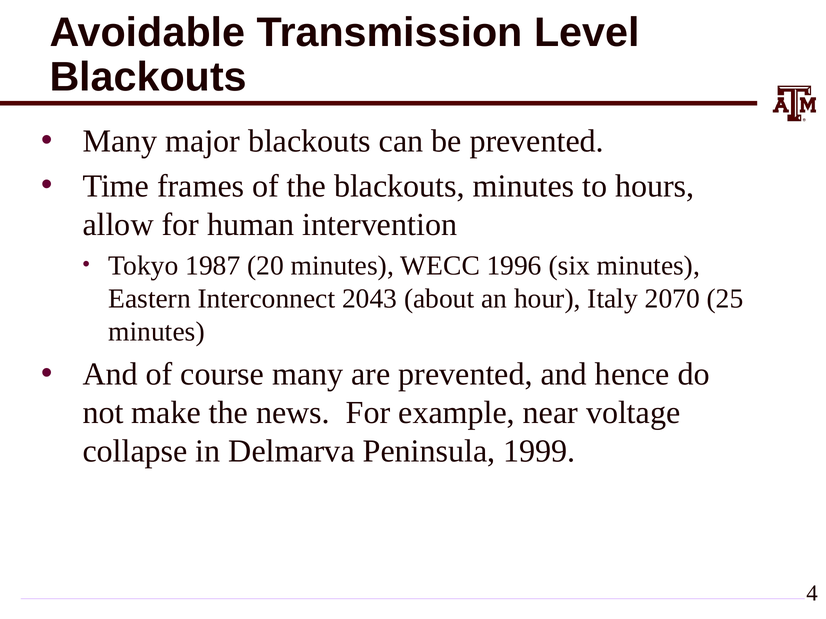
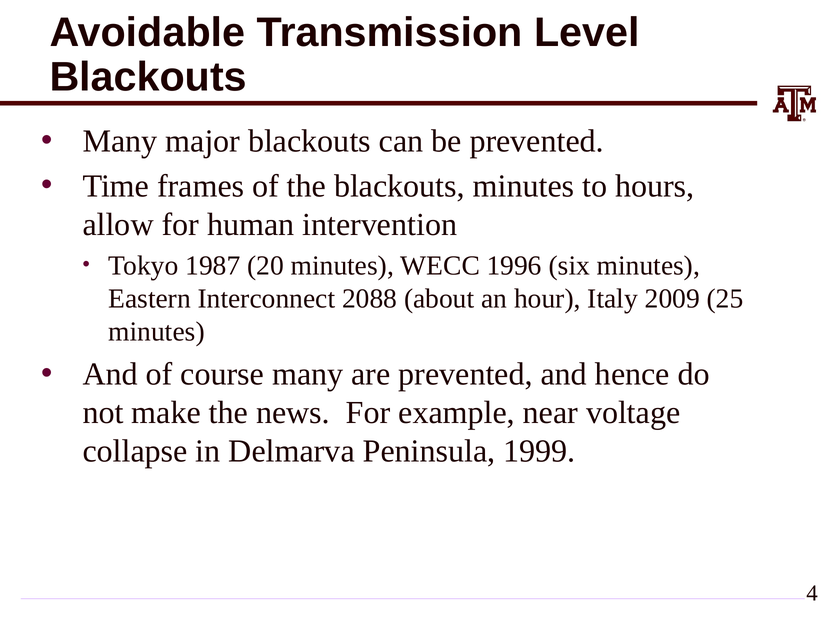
2043: 2043 -> 2088 (370, 299)
2070: 2070 -> 2009 (672, 299)
